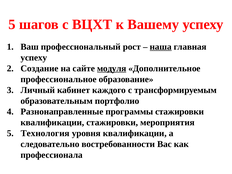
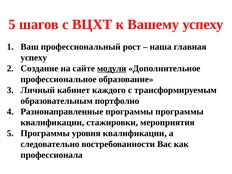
наша underline: present -> none (161, 47)
программы стажировки: стажировки -> программы (180, 112)
5 Технология: Технология -> Программы (45, 133)
